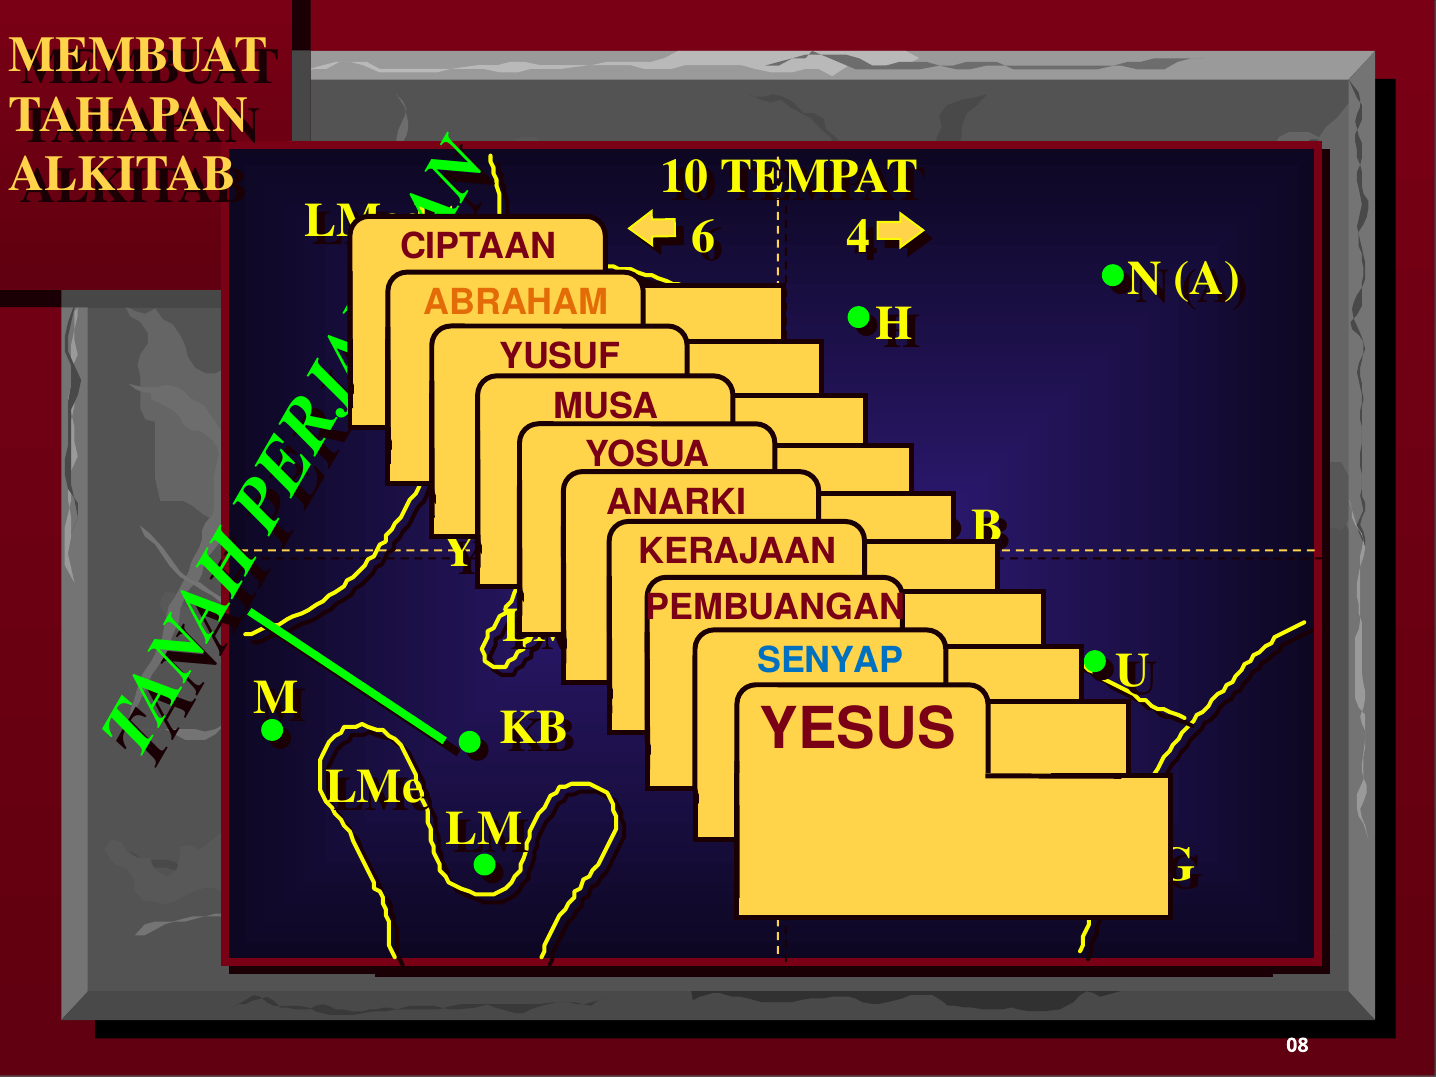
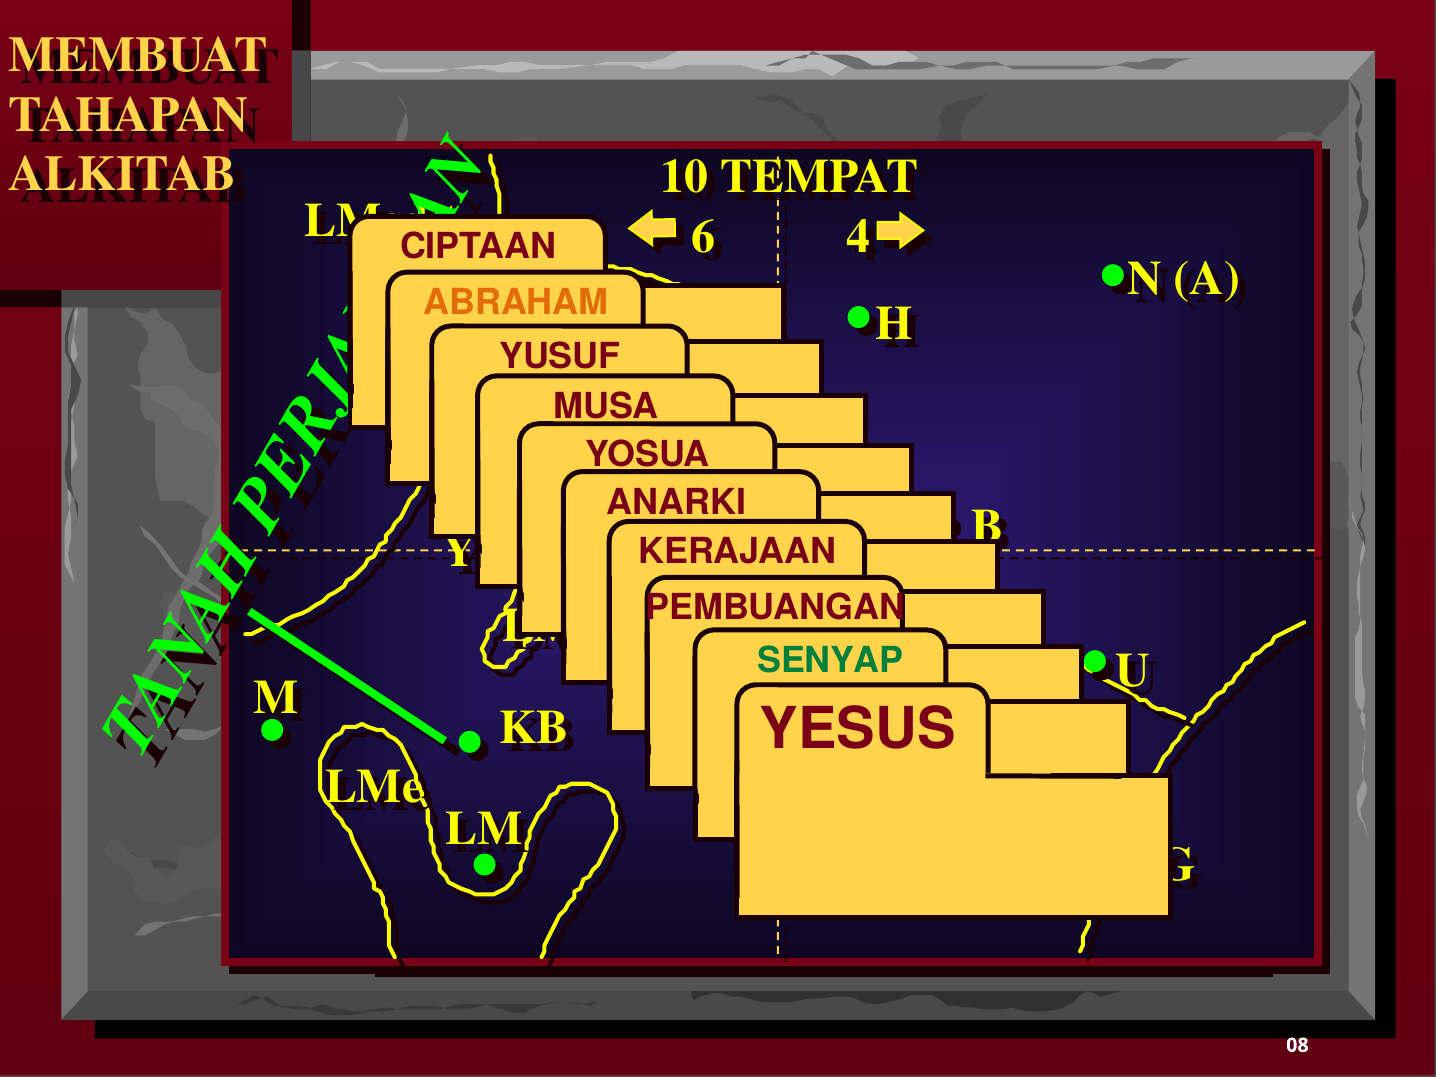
SENYAP colour: blue -> green (831, 661)
